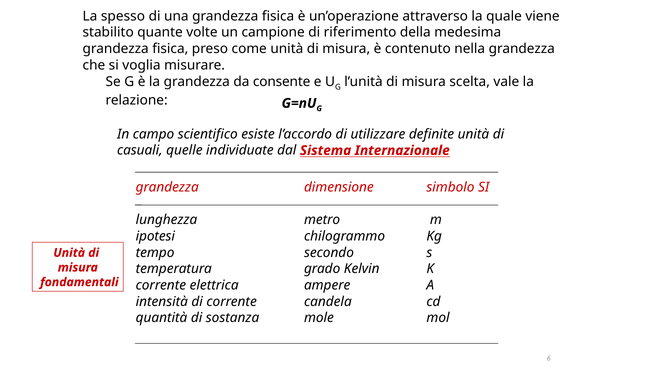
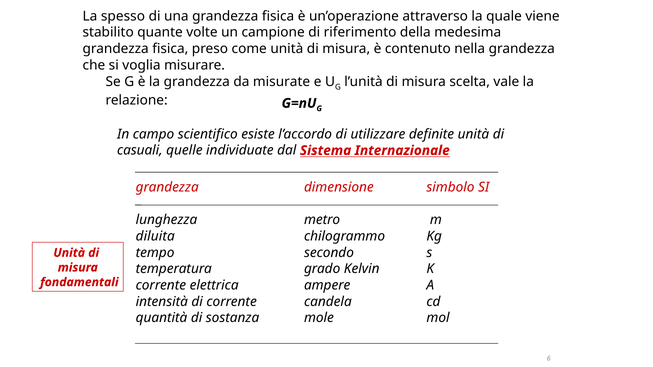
consente: consente -> misurate (282, 82)
ipotesi: ipotesi -> diluita (155, 237)
